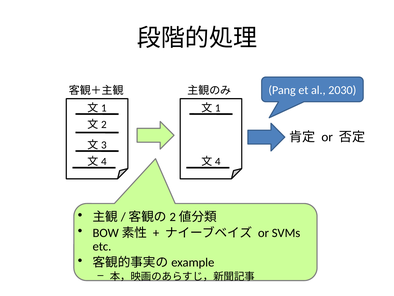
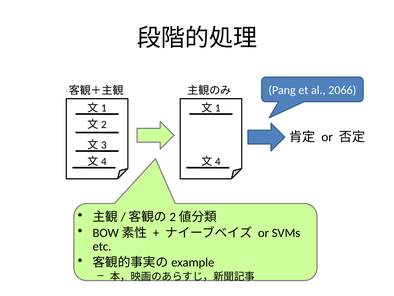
2030: 2030 -> 2066 (342, 90)
